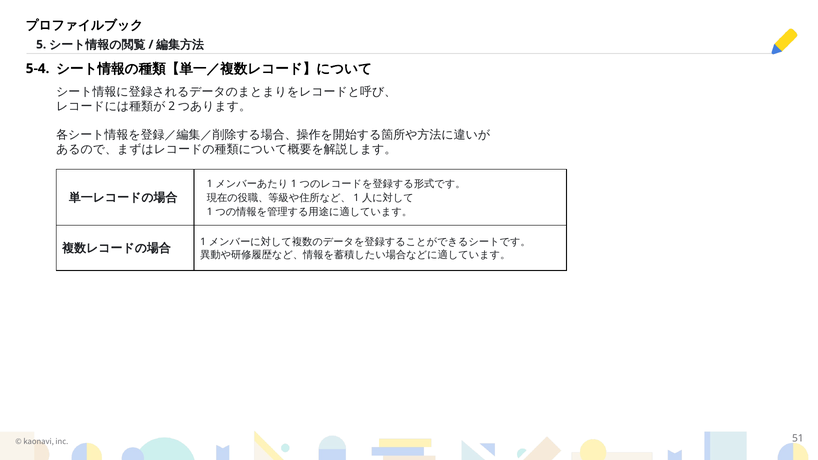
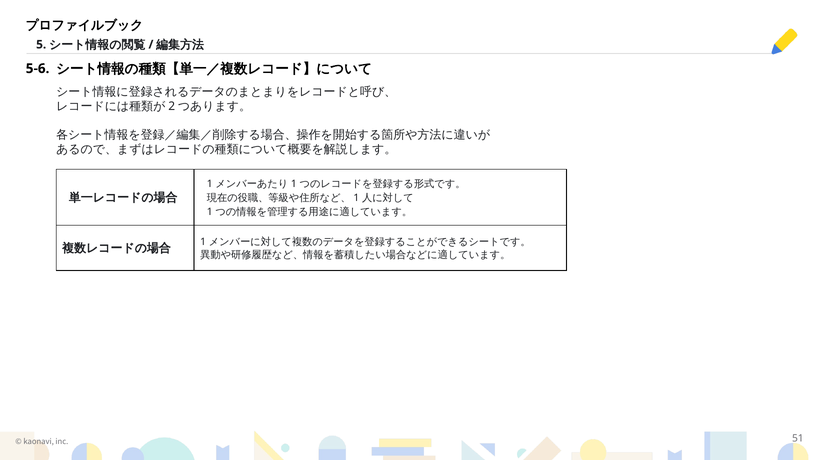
5-4: 5-4 -> 5-6 (38, 69)
